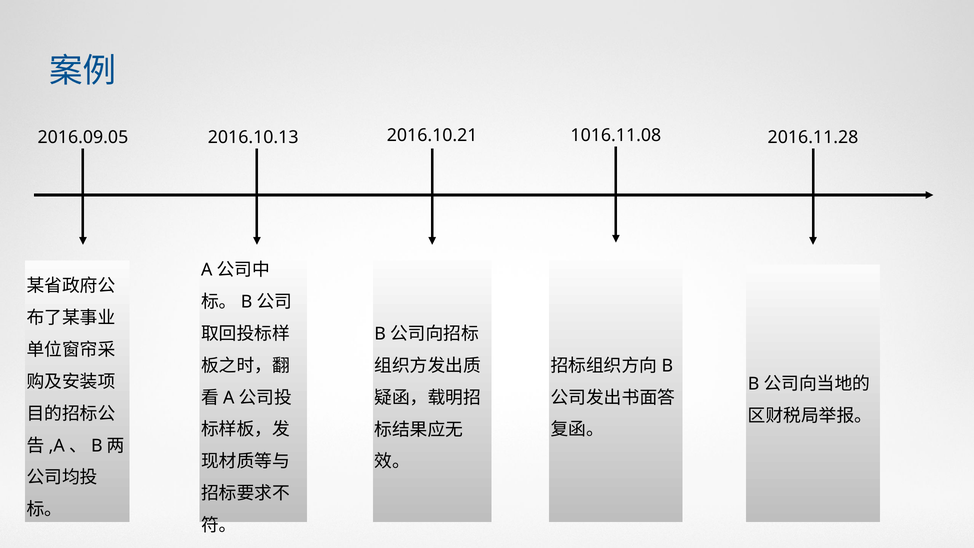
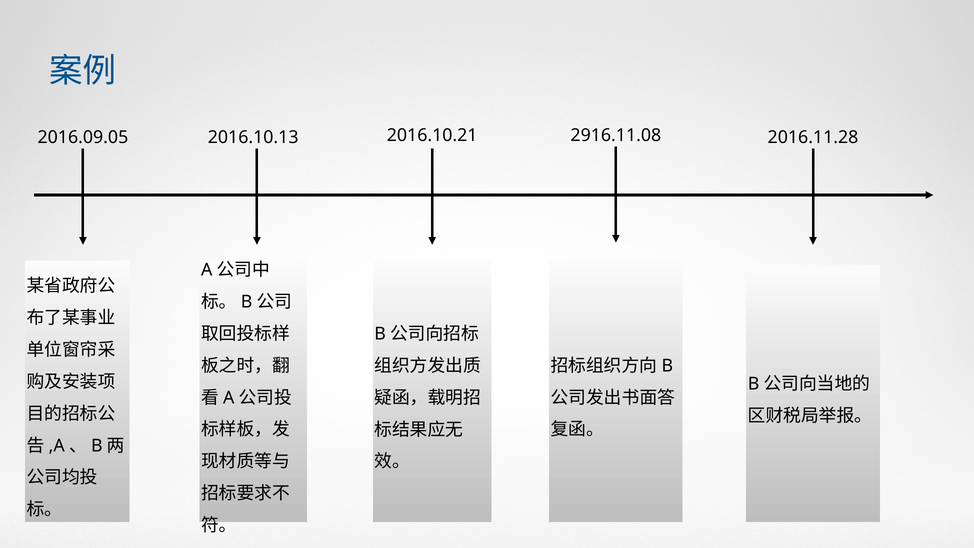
1016.11.08: 1016.11.08 -> 2916.11.08 (616, 135)
